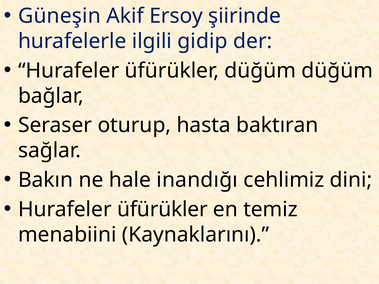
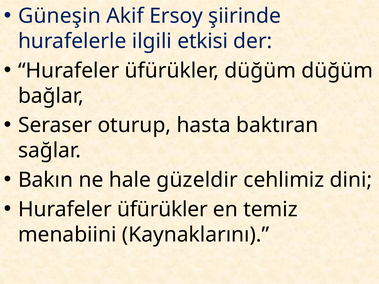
gidip: gidip -> etkisi (203, 41)
inandığı: inandığı -> güzeldir (197, 180)
